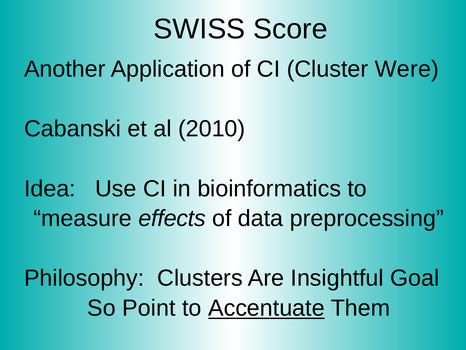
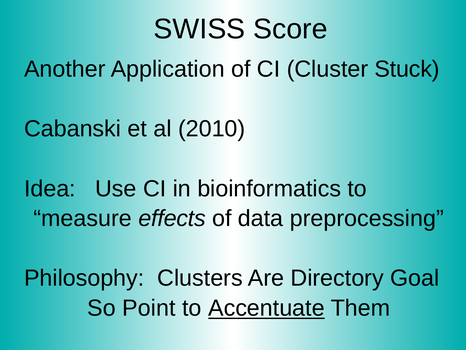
Were: Were -> Stuck (407, 69)
Insightful: Insightful -> Directory (337, 278)
